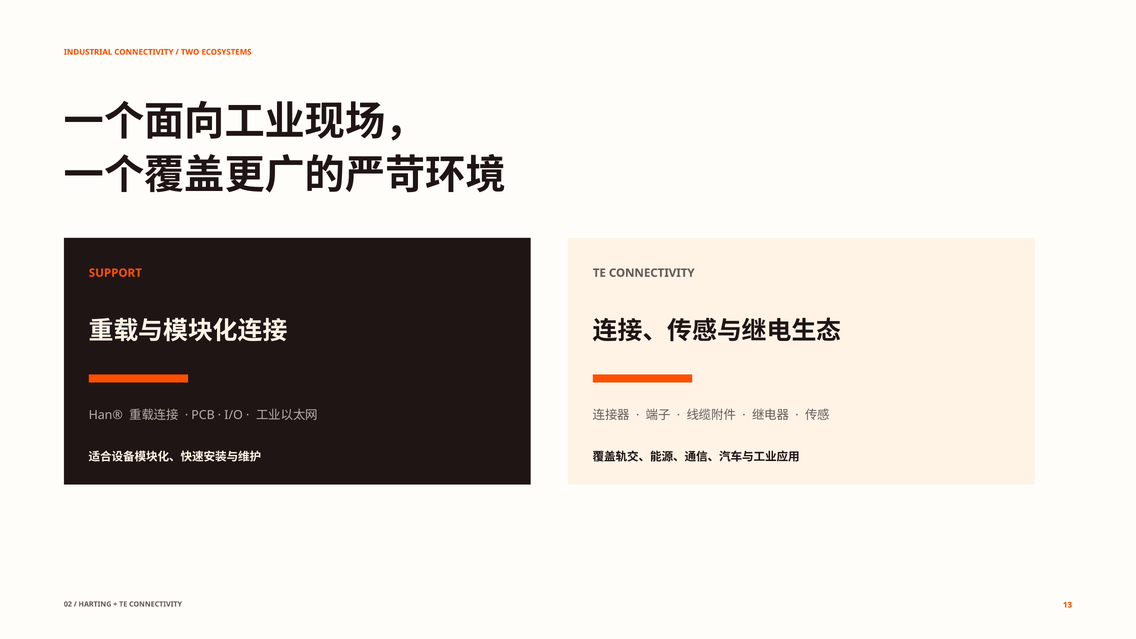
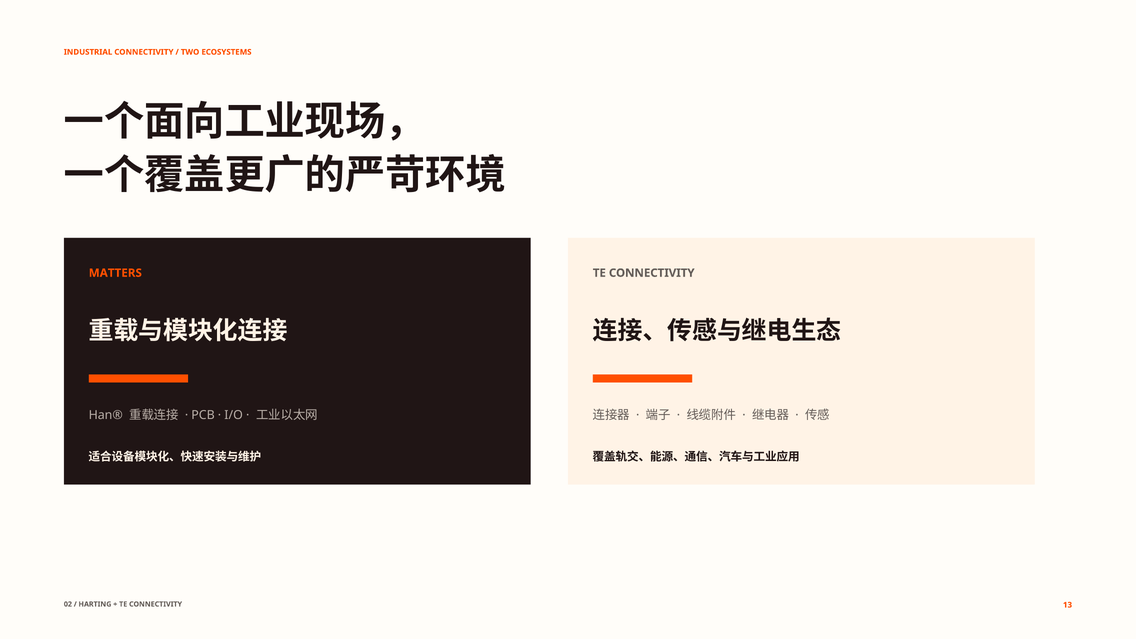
SUPPORT: SUPPORT -> MATTERS (115, 273)
